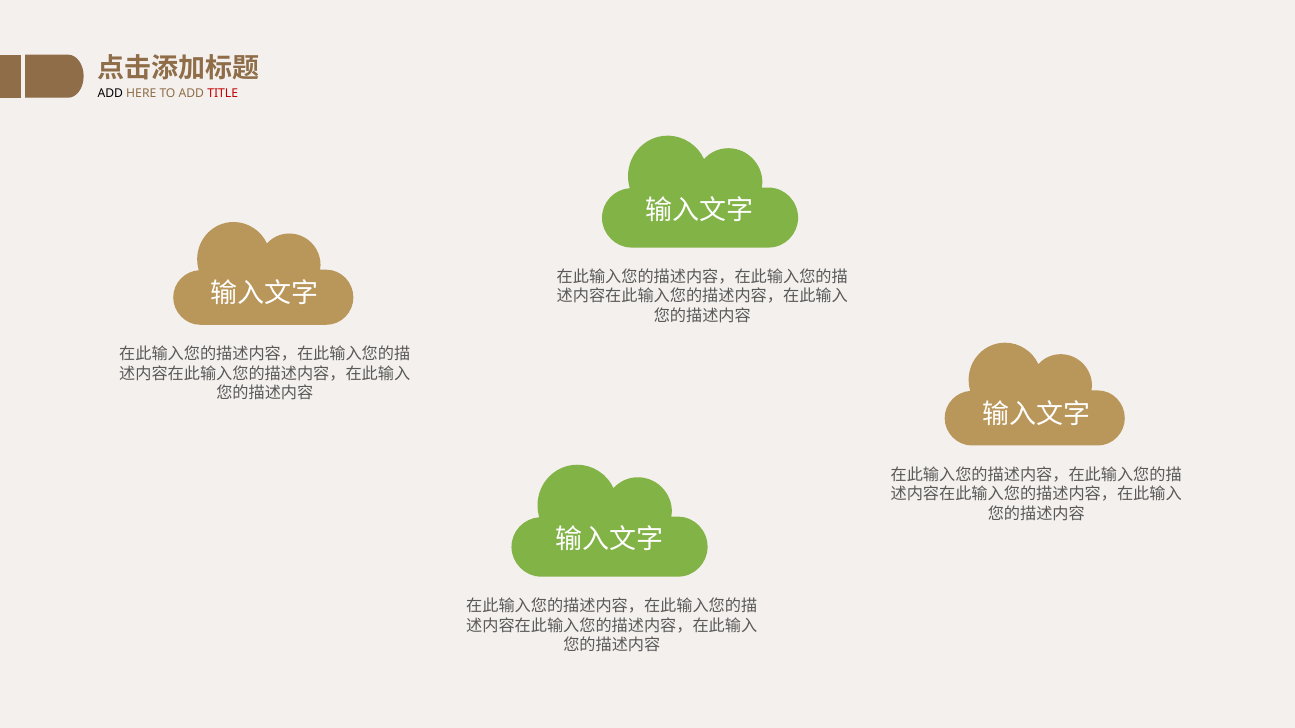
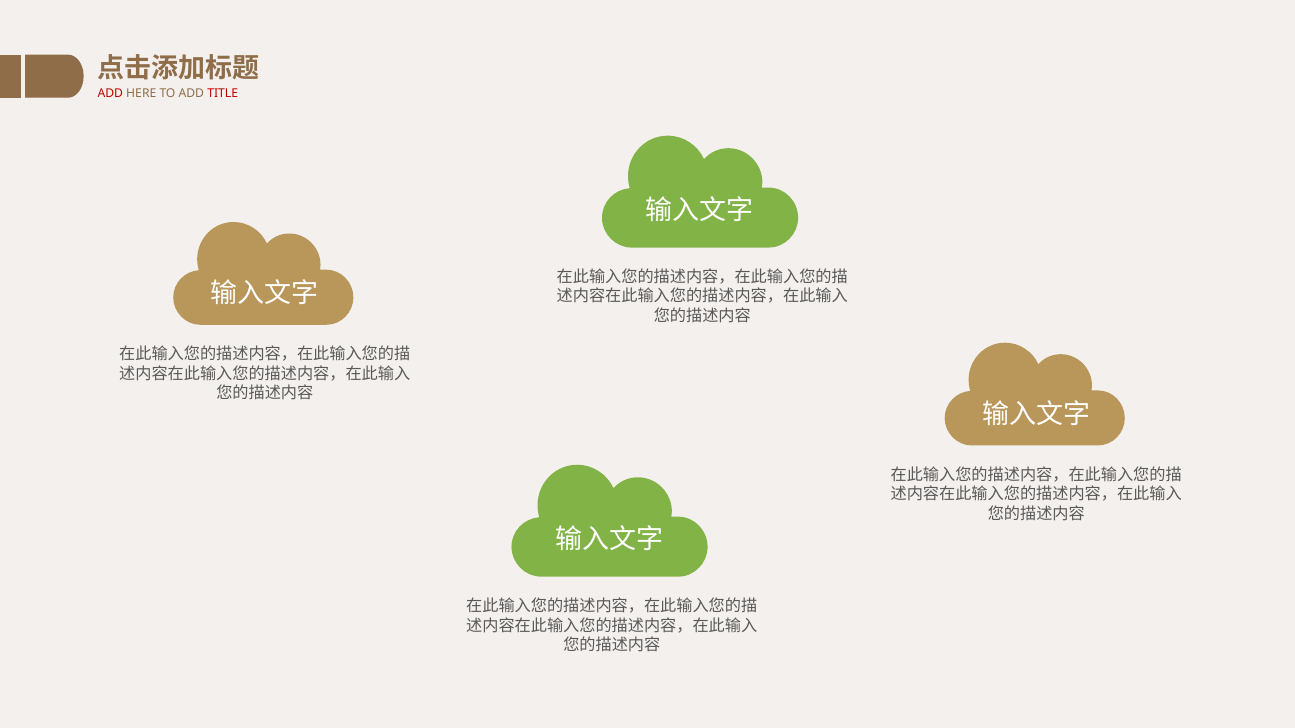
ADD colour: black -> red (110, 94)
